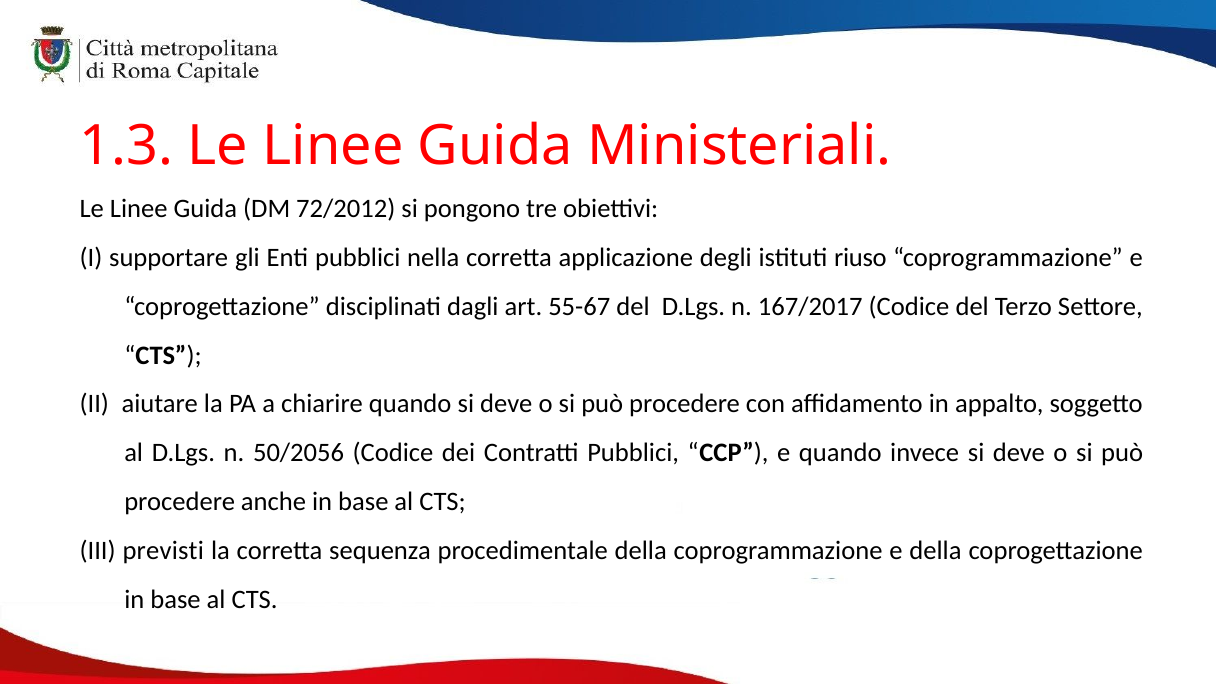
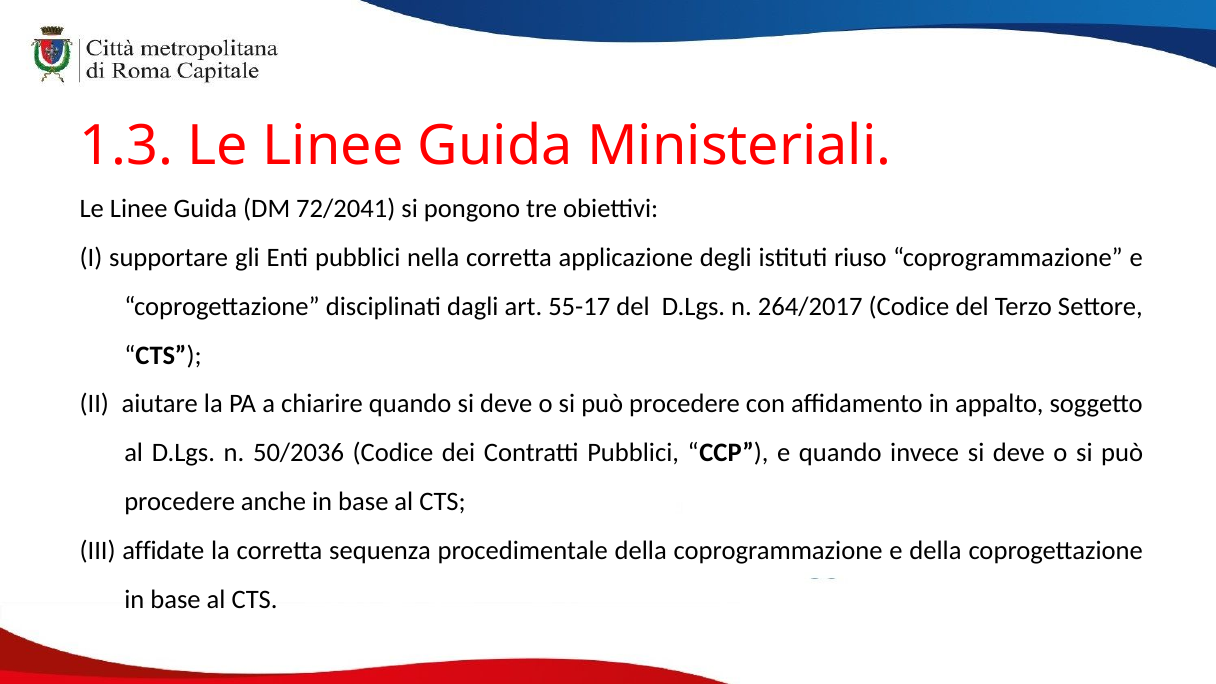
72/2012: 72/2012 -> 72/2041 (346, 209)
55-67: 55-67 -> 55-17 (579, 306)
167/2017: 167/2017 -> 264/2017 (810, 306)
50/2056: 50/2056 -> 50/2036 (299, 453)
previsti: previsti -> affidate (163, 551)
